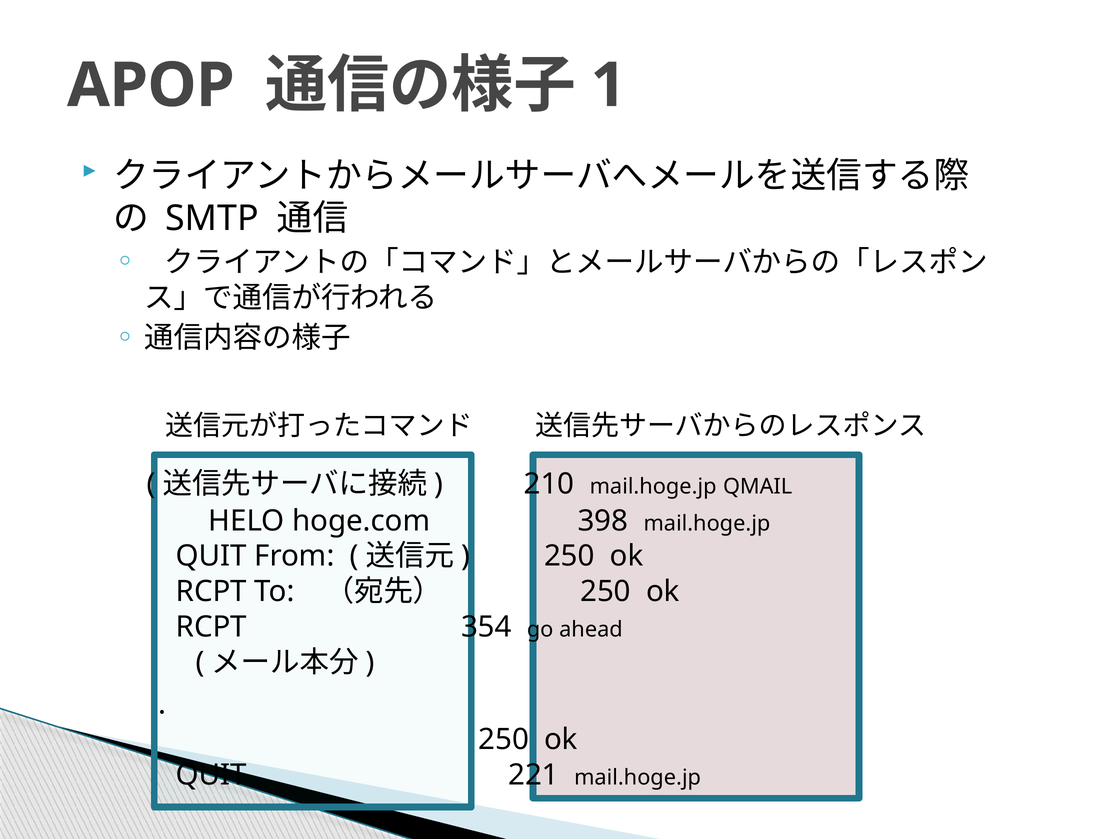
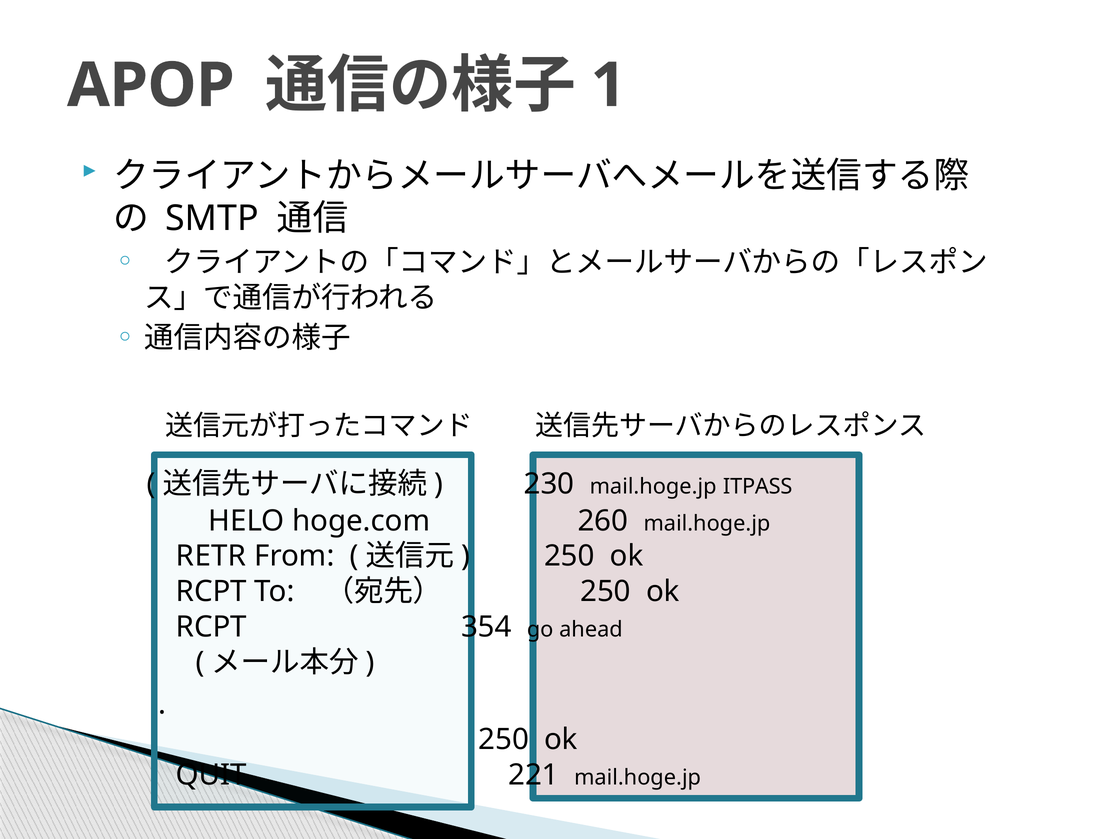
210: 210 -> 230 (549, 484)
QMAIL: QMAIL -> ITPASS (758, 487)
398: 398 -> 260 (603, 521)
QUIT: QUIT -> RETR (211, 556)
